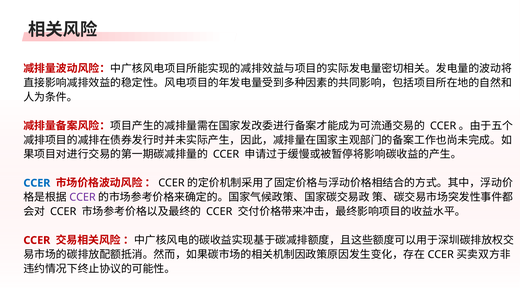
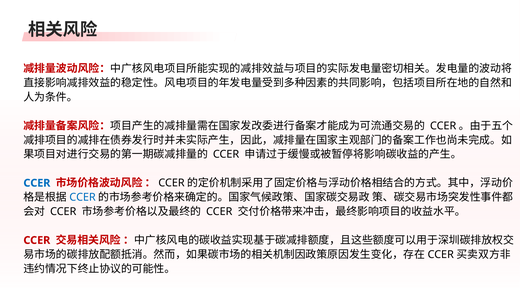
CCER colour: purple -> blue (83, 197)
